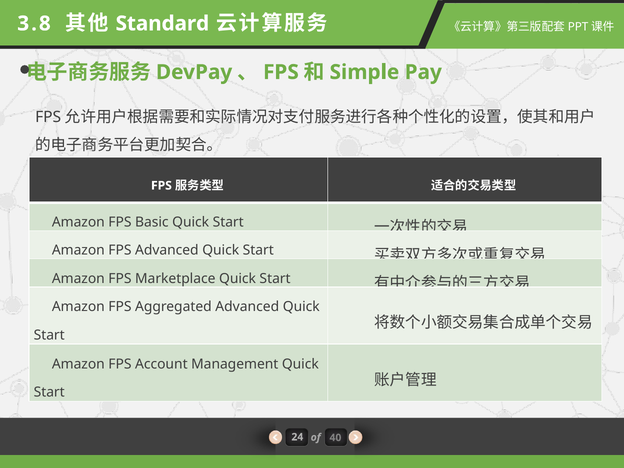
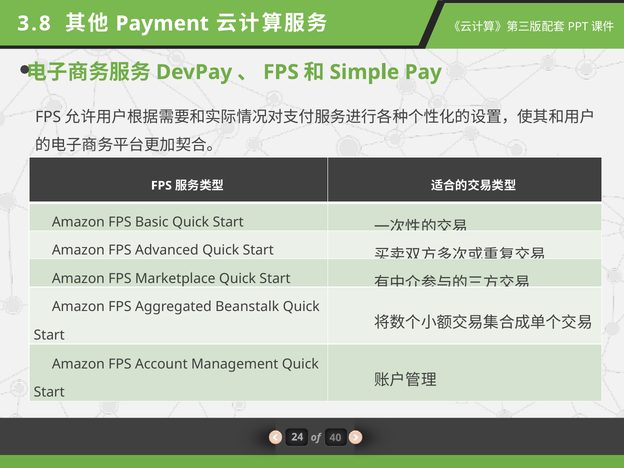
Standard: Standard -> Payment (162, 24)
Aggregated Advanced: Advanced -> Beanstalk (247, 307)
